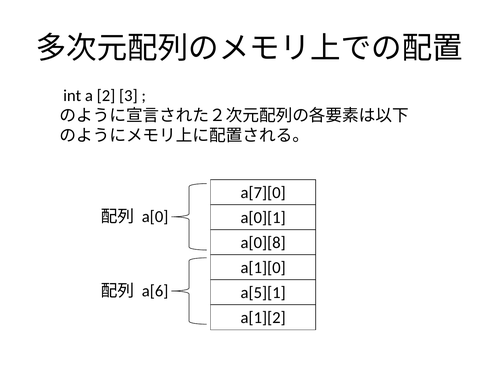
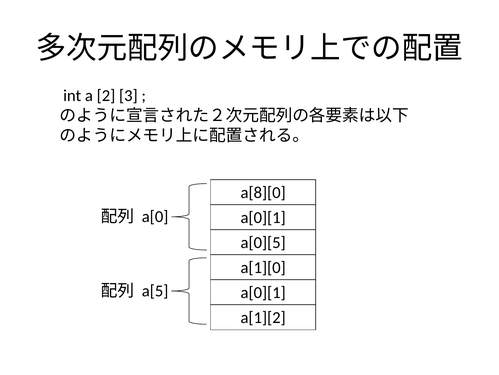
a[7][0: a[7][0 -> a[8][0 (263, 192)
a[0][8: a[0][8 -> a[0][5 (263, 242)
a[6: a[6 -> a[5 (155, 290)
a[5][1: a[5][1 -> a[0][1 (263, 292)
